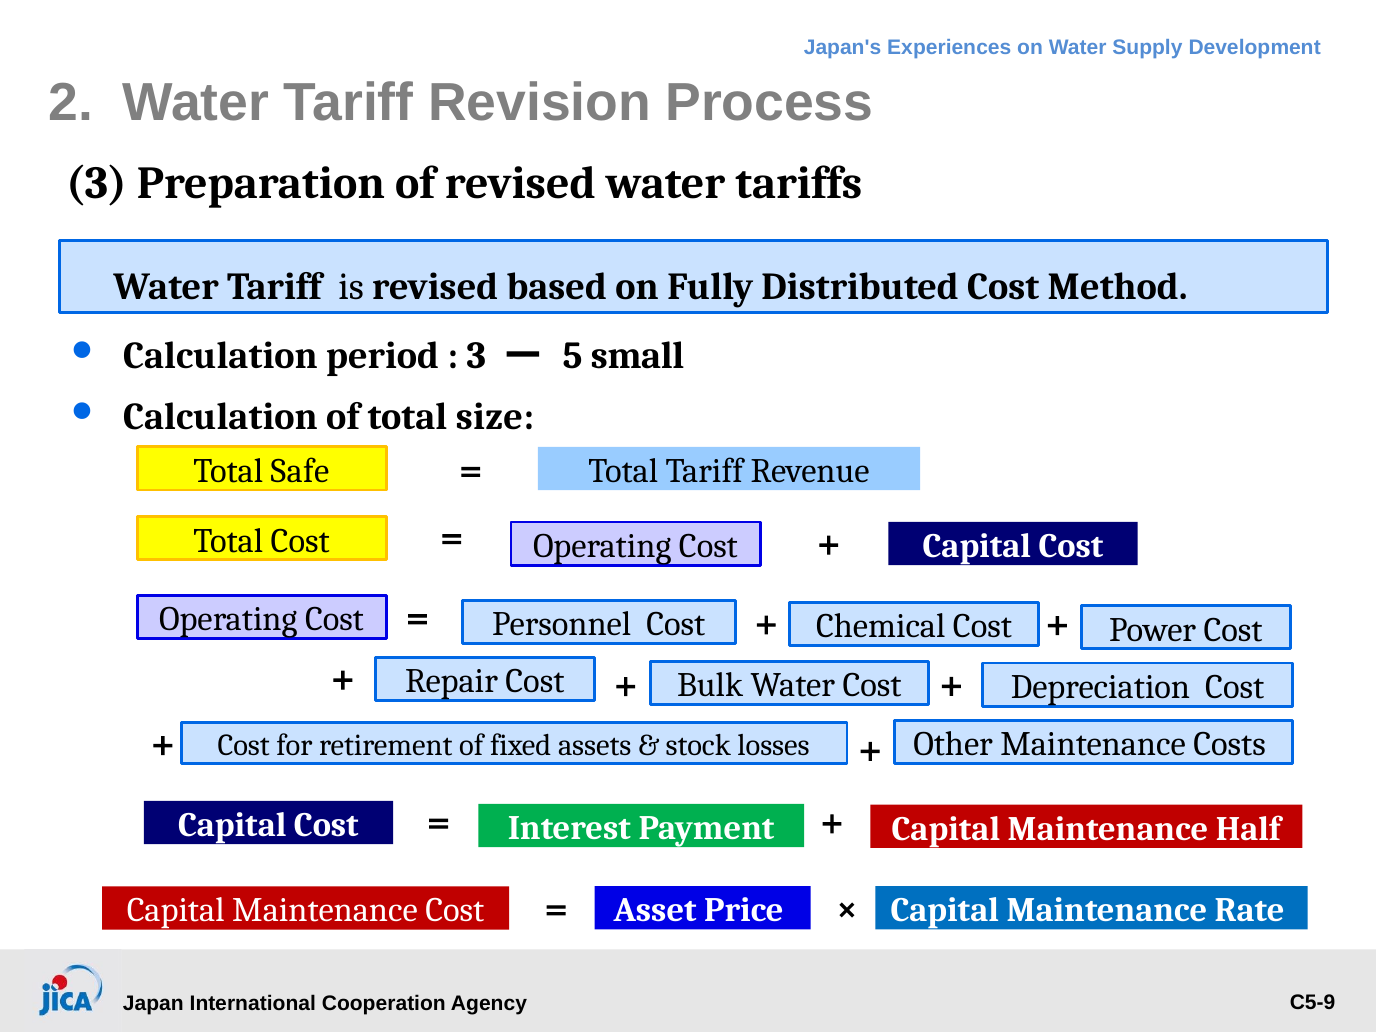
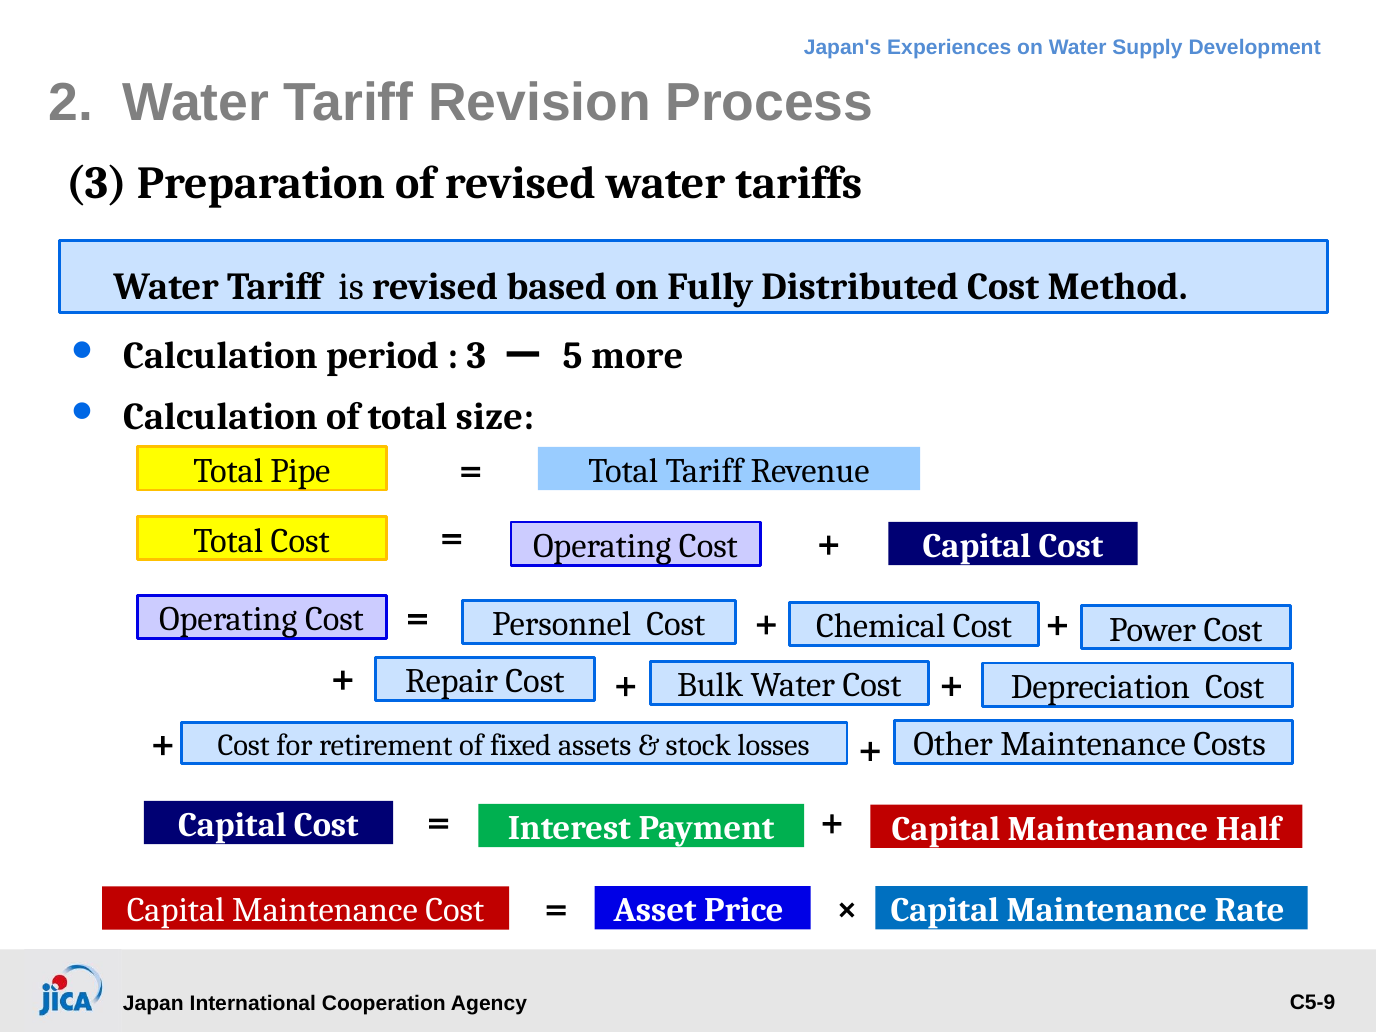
small: small -> more (637, 356)
Safe: Safe -> Pipe (300, 471)
